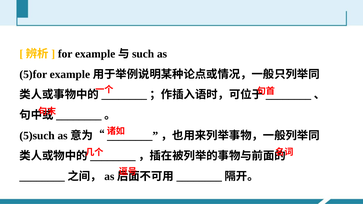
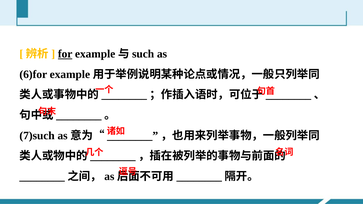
for underline: none -> present (65, 54)
5)for: 5)for -> 6)for (33, 74)
5)such: 5)such -> 7)such (37, 136)
